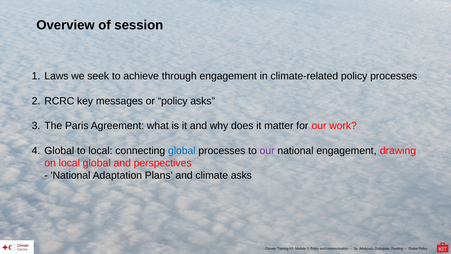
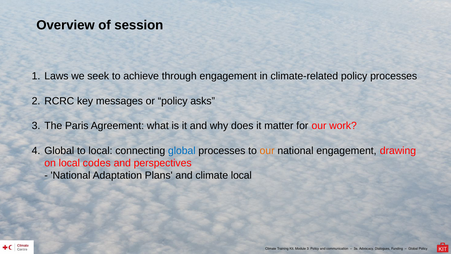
our colour: purple -> orange (267, 150)
local global: global -> codes (97, 163)
climate asks: asks -> local (241, 175)
